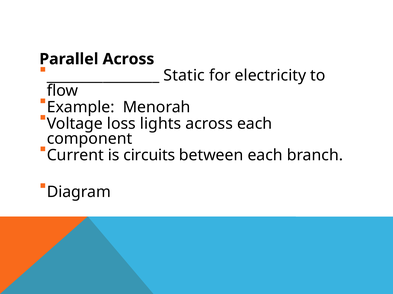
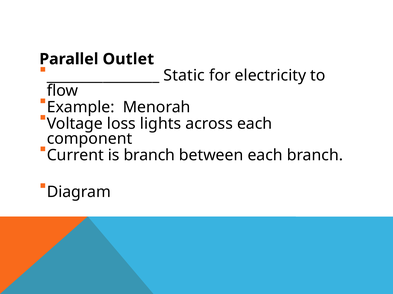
Across: Across -> Outlet (128, 59)
is circuits: circuits -> branch (149, 156)
